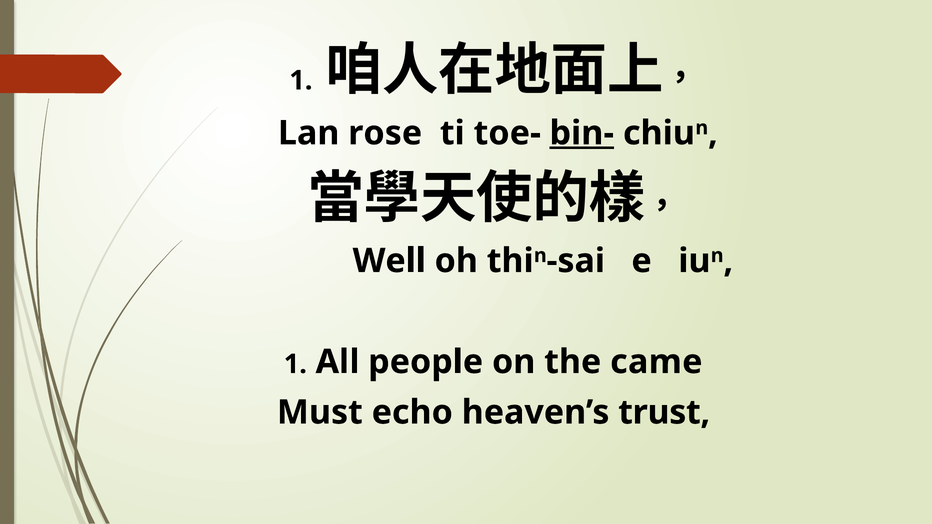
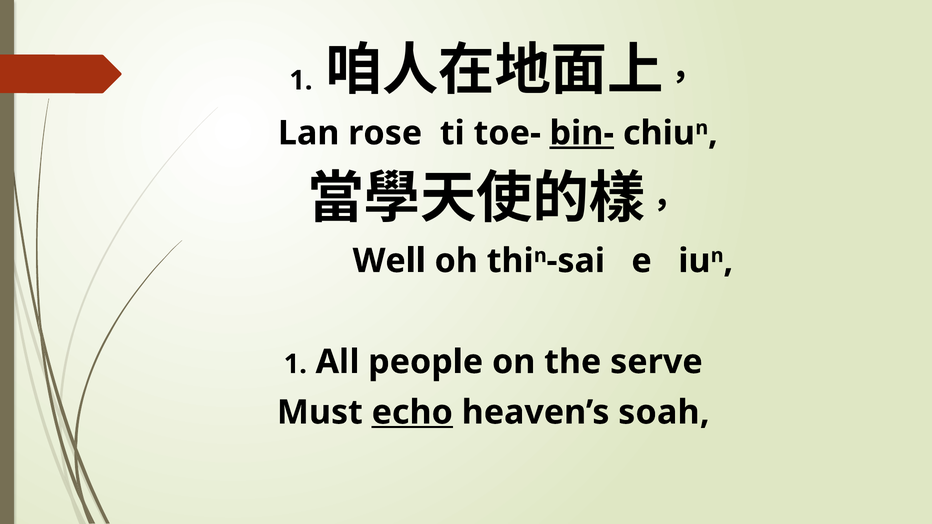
came: came -> serve (656, 362)
echo underline: none -> present (412, 413)
trust: trust -> soah (664, 413)
